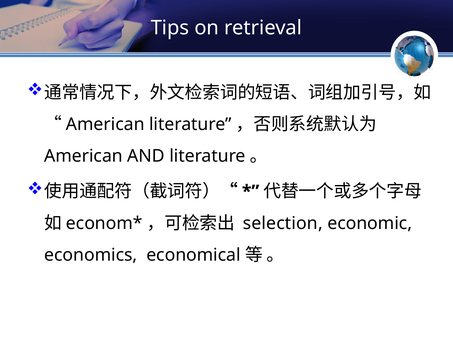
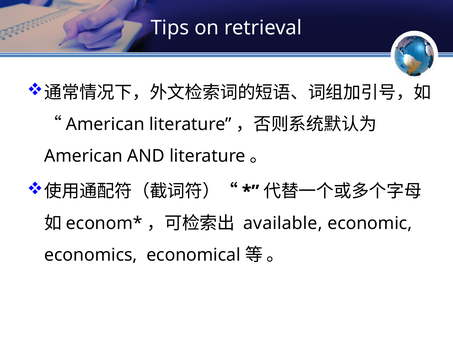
selection: selection -> available (283, 223)
